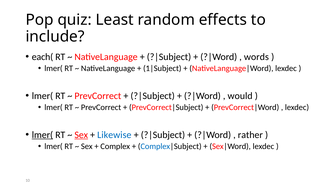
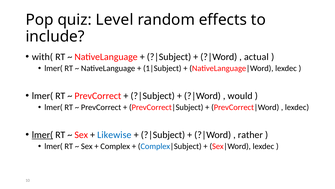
Least: Least -> Level (115, 20)
each(: each( -> with( (42, 57)
words: words -> actual (256, 57)
Sex underline: present -> none (81, 134)
